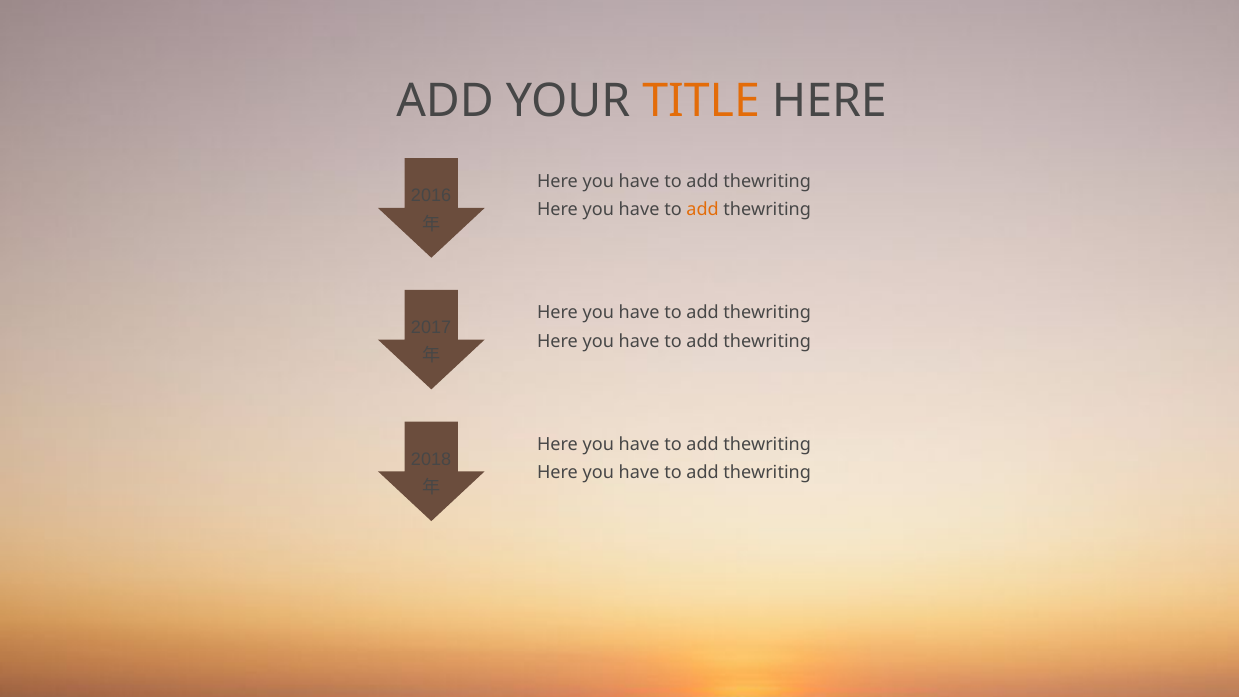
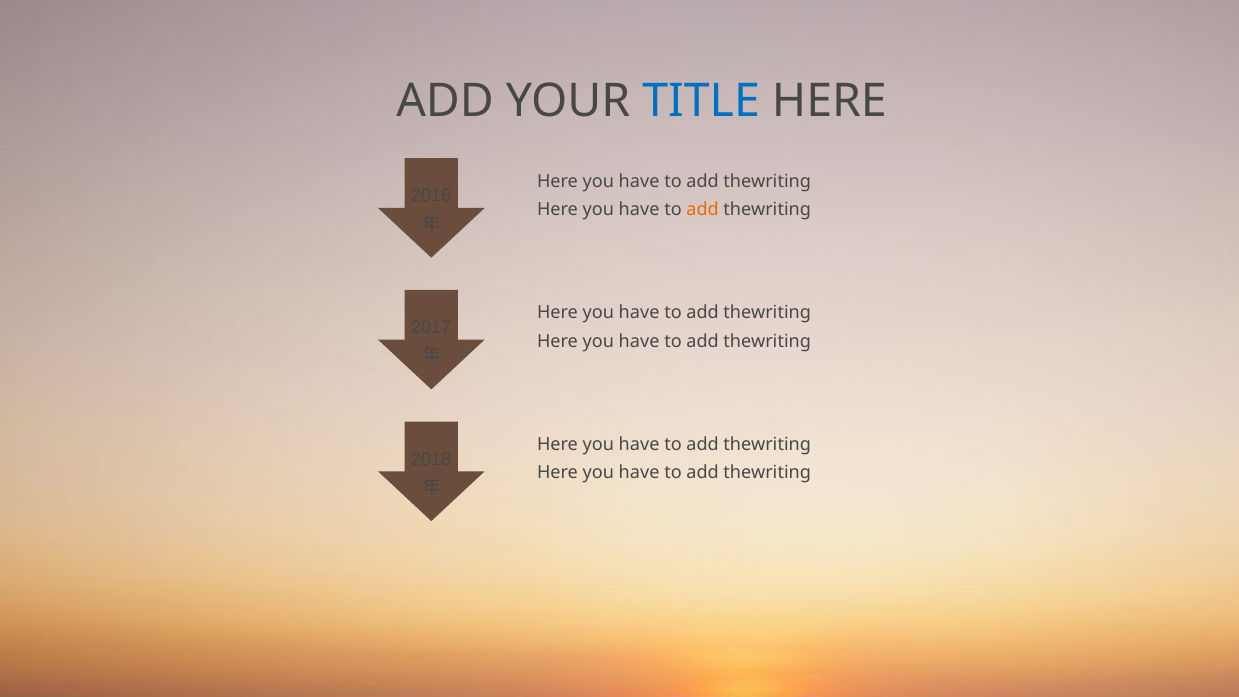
TITLE colour: orange -> blue (701, 101)
